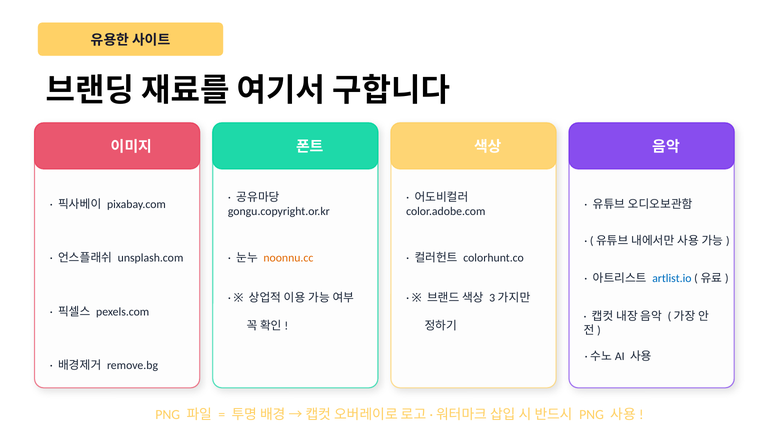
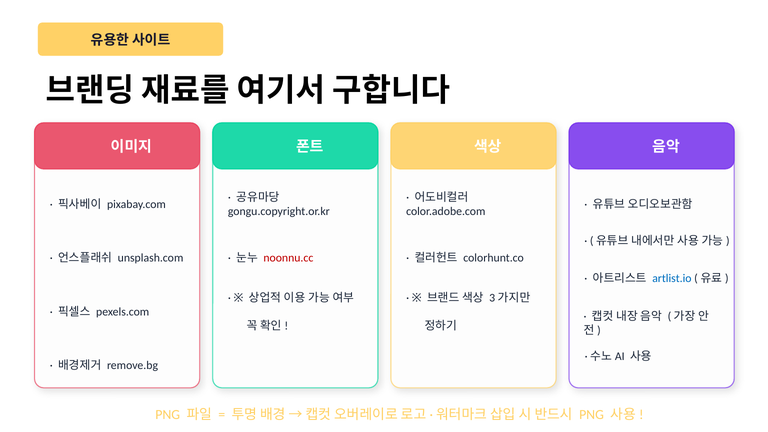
noonnu.cc colour: orange -> red (288, 258)
